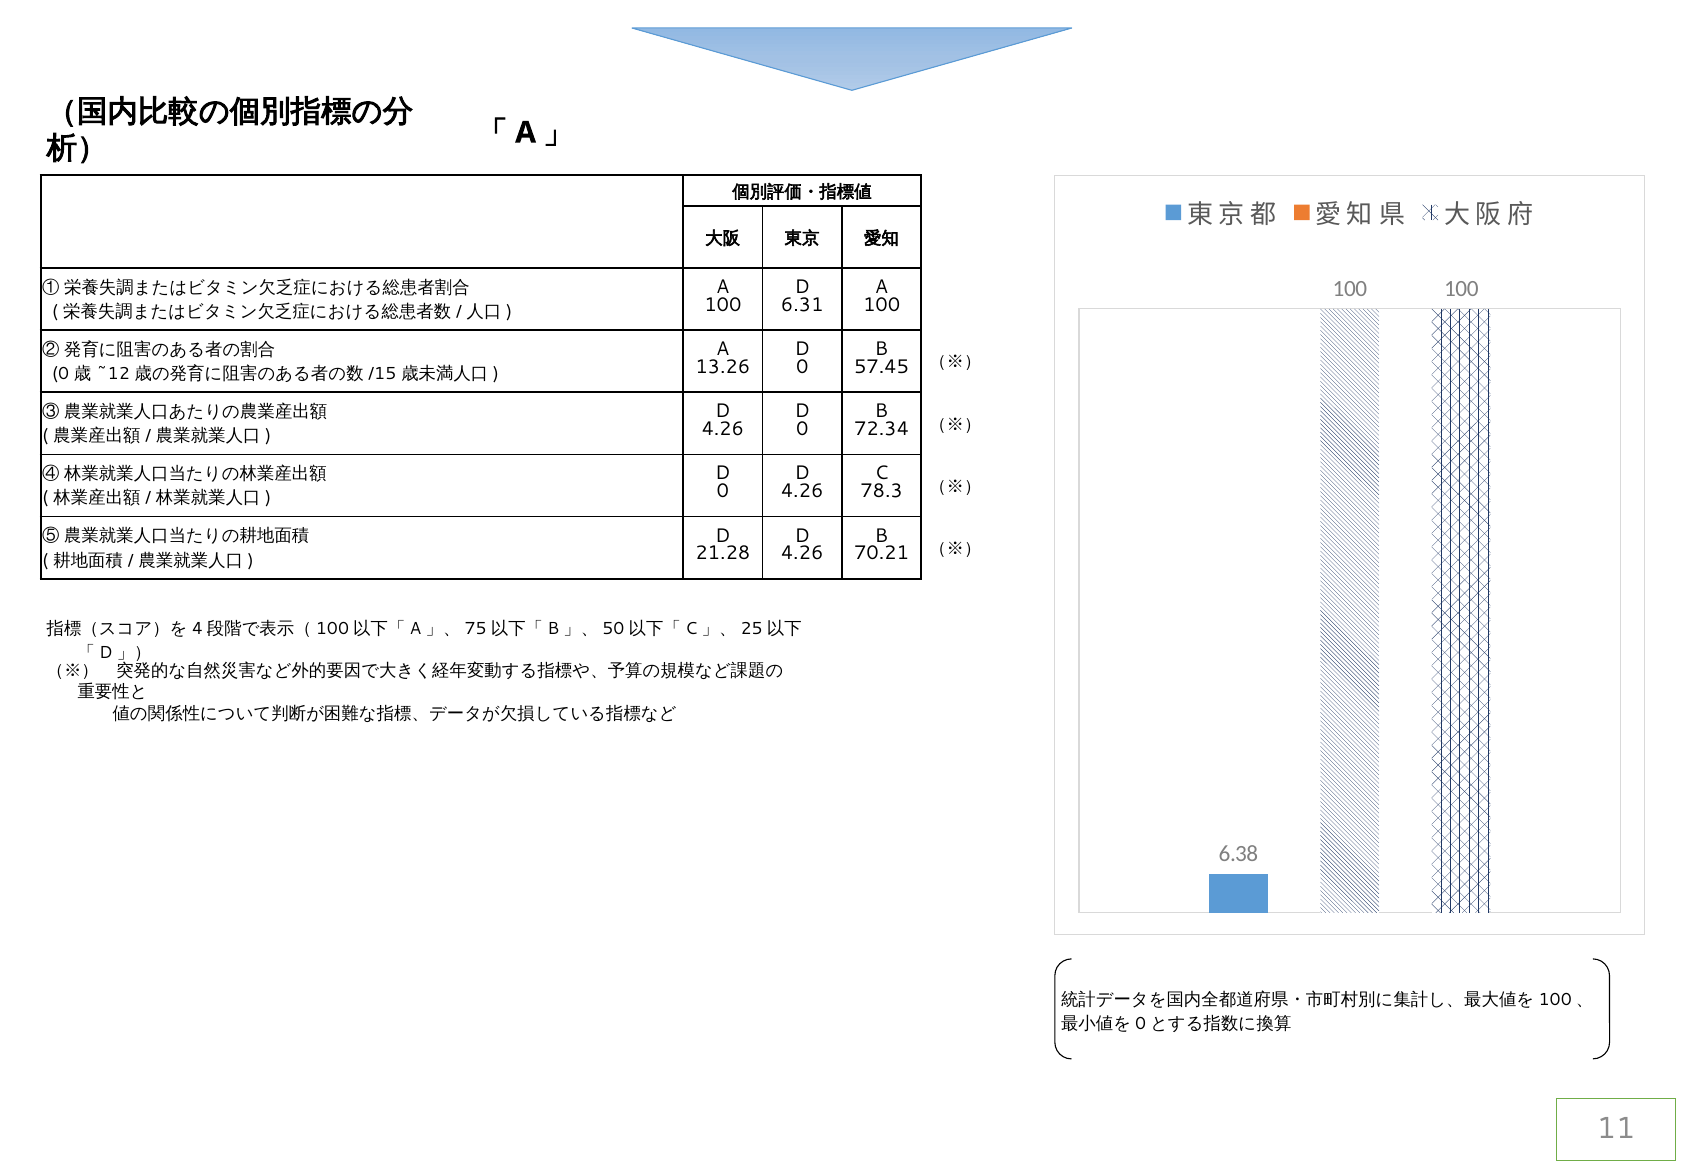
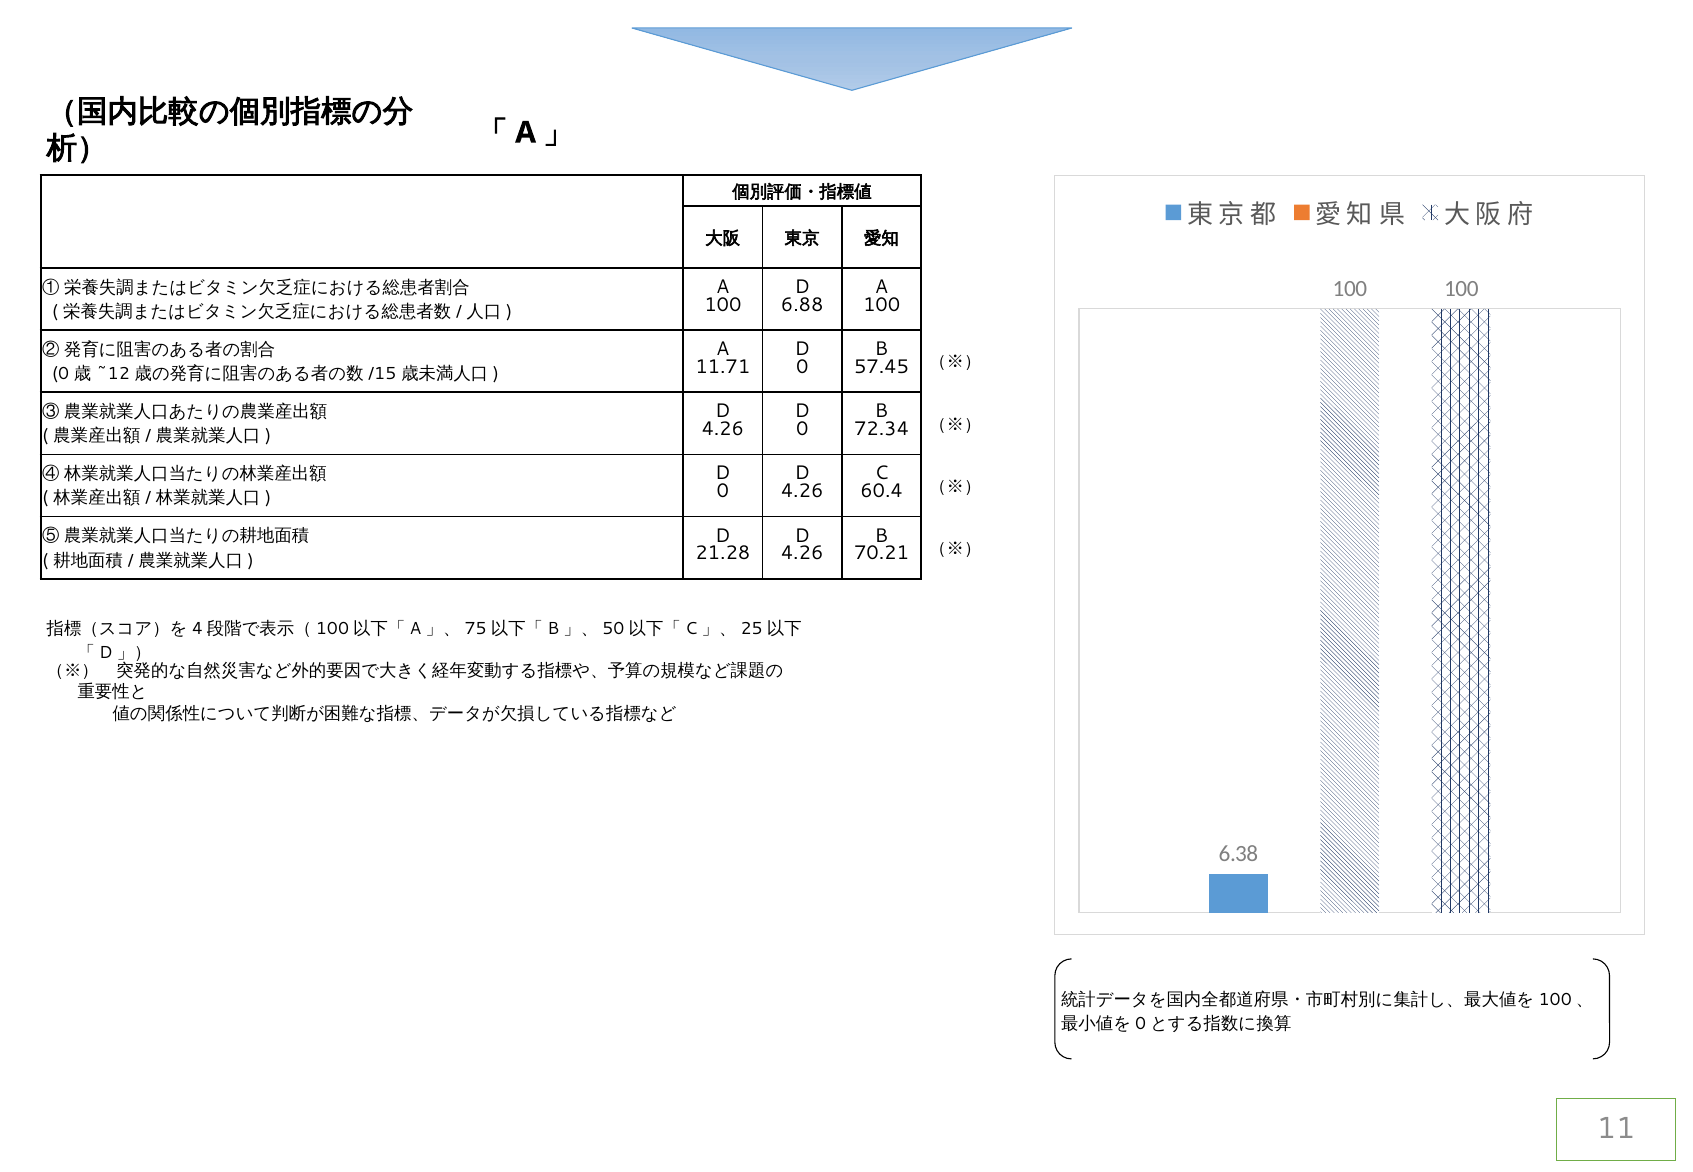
6.31: 6.31 -> 6.88 (802, 305)
13.26: 13.26 -> 11.71 (723, 367)
78.3: 78.3 -> 60.4 (882, 491)
